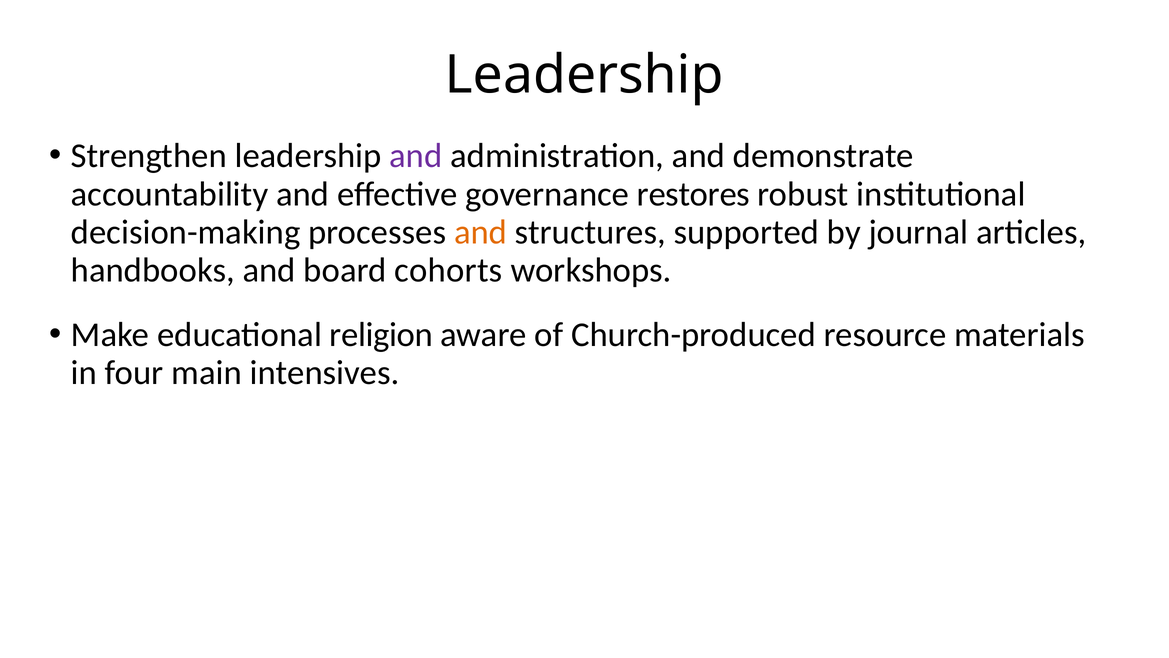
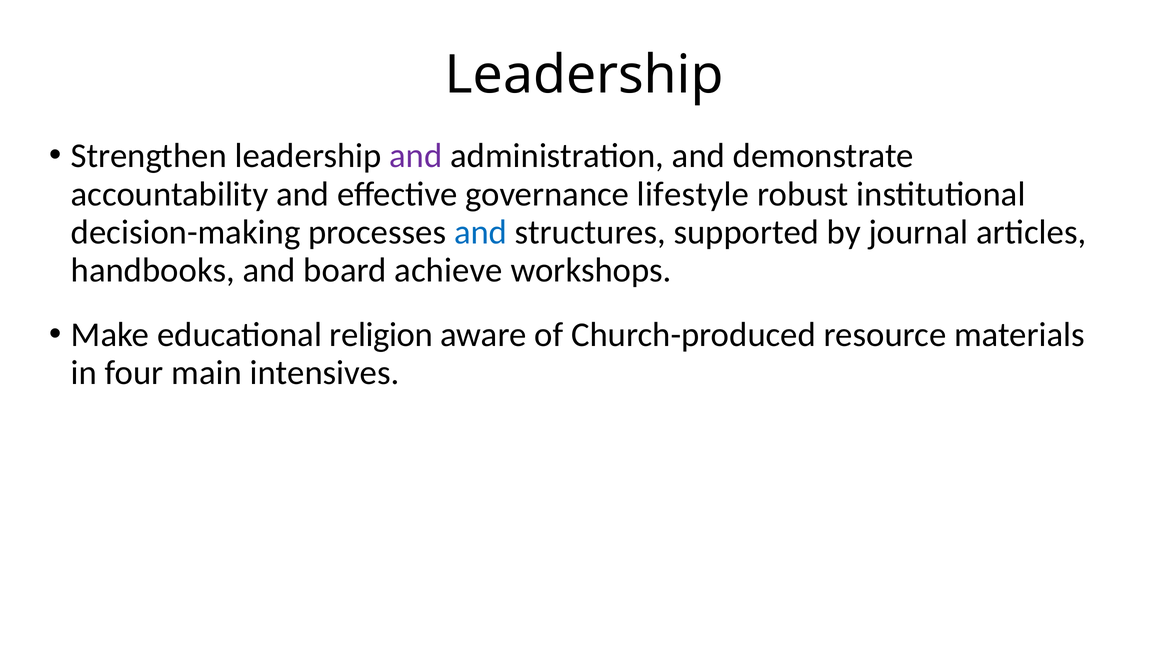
restores: restores -> lifestyle (693, 194)
and colour: orange -> blue (481, 232)
cohorts: cohorts -> achieve (449, 270)
